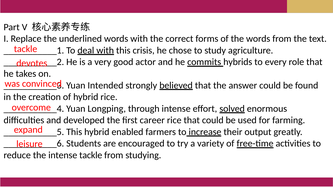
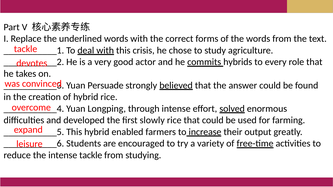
Intended: Intended -> Persuade (106, 85)
career: career -> slowly (152, 120)
